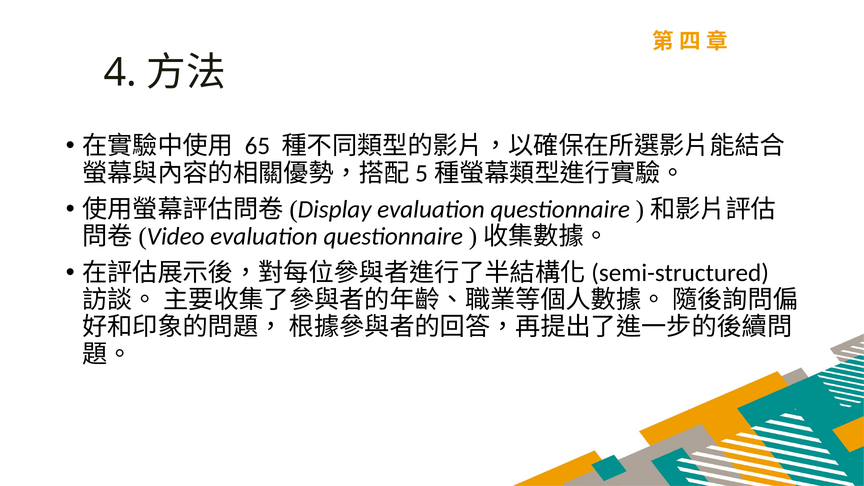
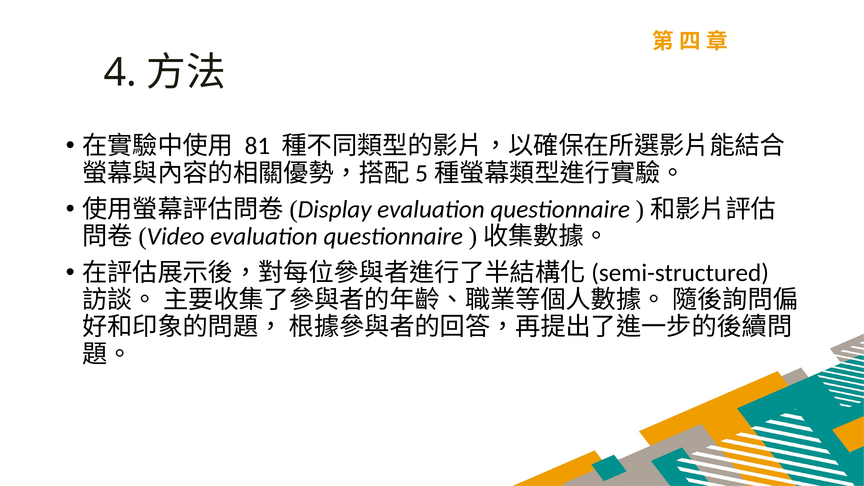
65: 65 -> 81 (257, 146)
